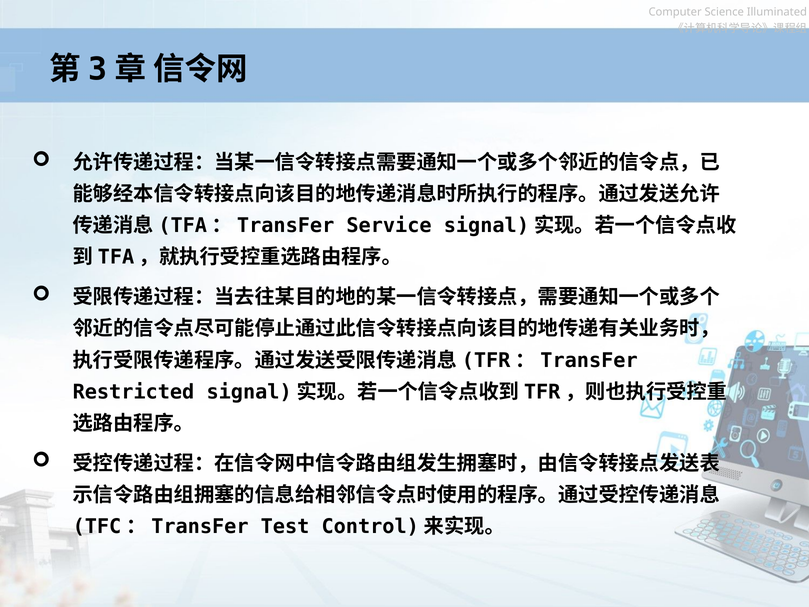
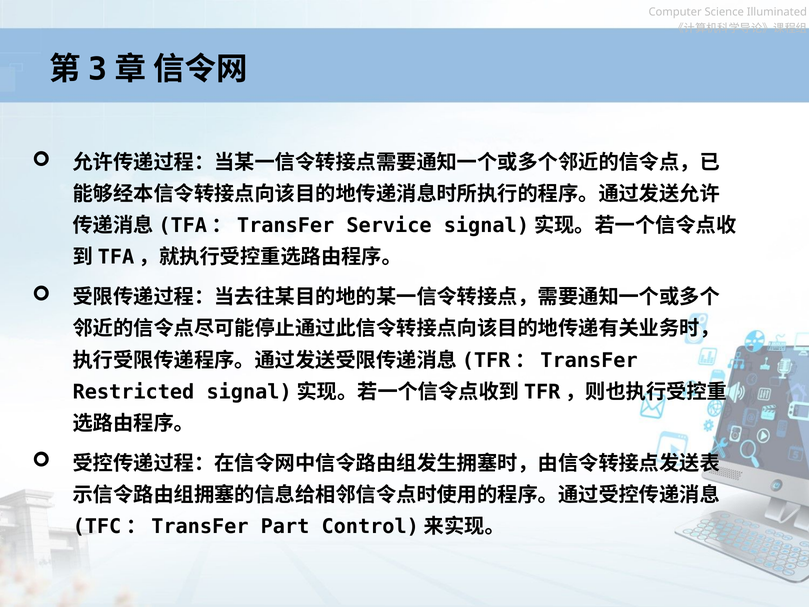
Test: Test -> Part (285, 526)
